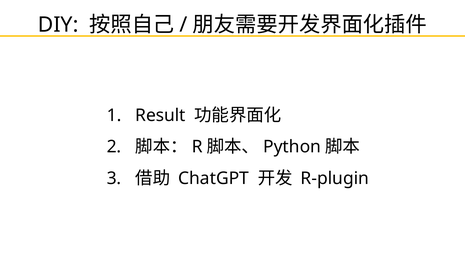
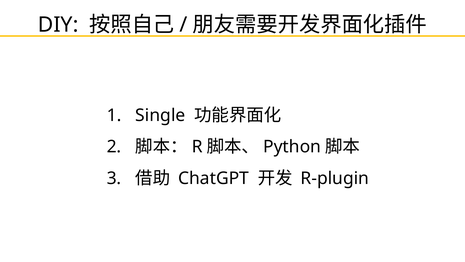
Result: Result -> Single (160, 115)
